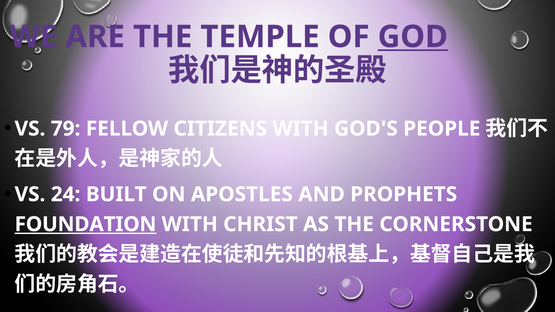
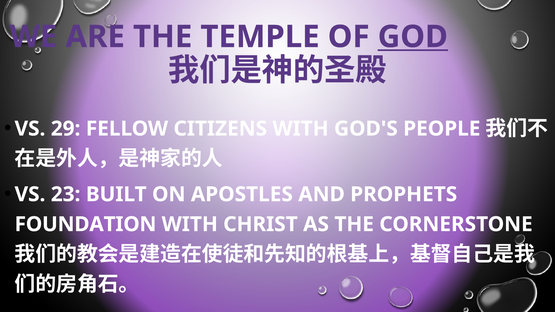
79: 79 -> 29 (66, 129)
24: 24 -> 23 (66, 194)
FOUNDATION underline: present -> none (86, 224)
